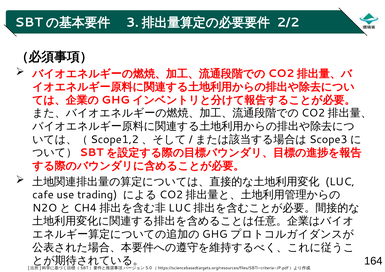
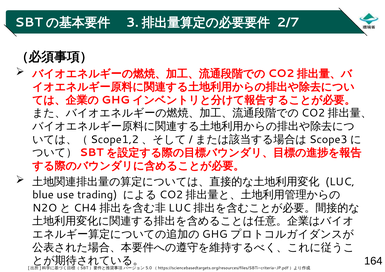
2/2: 2/2 -> 2/7 (288, 22)
cafe: cafe -> blue (43, 195)
